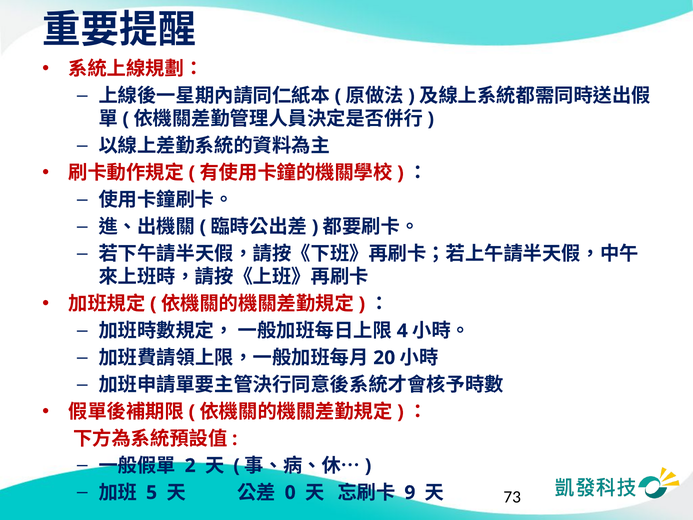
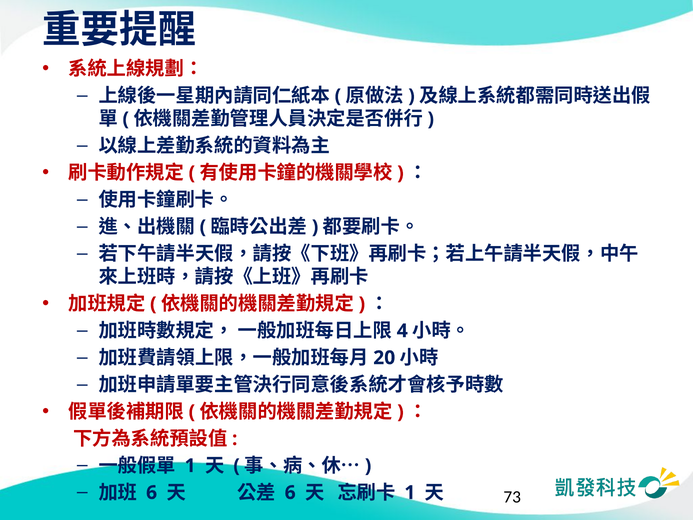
2: 2 -> 1 (190, 465)
5: 5 -> 6 (152, 492)
0: 0 -> 6 (290, 492)
9: 9 -> 1 (410, 492)
